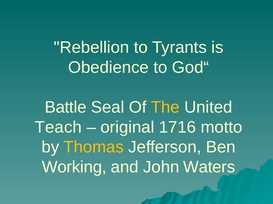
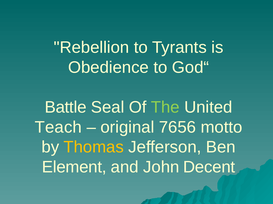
The colour: yellow -> light green (165, 108)
1716: 1716 -> 7656 (177, 128)
Working: Working -> Element (74, 168)
Waters: Waters -> Decent (209, 168)
